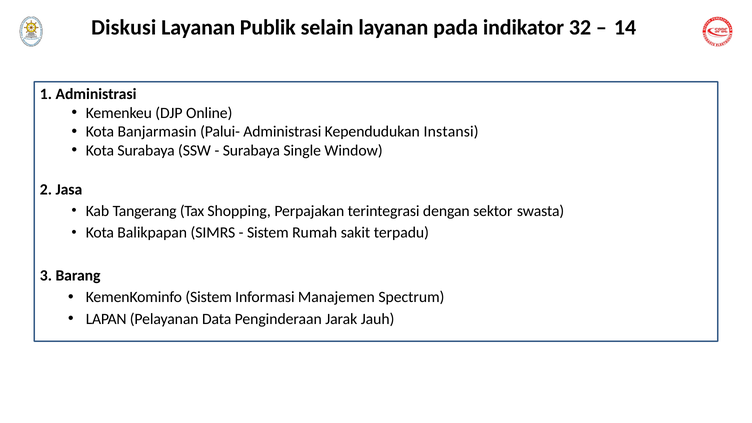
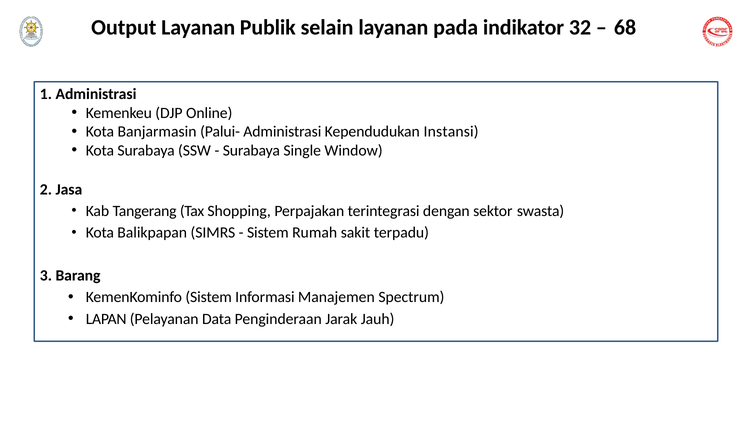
Diskusi: Diskusi -> Output (124, 28)
14: 14 -> 68 (625, 28)
